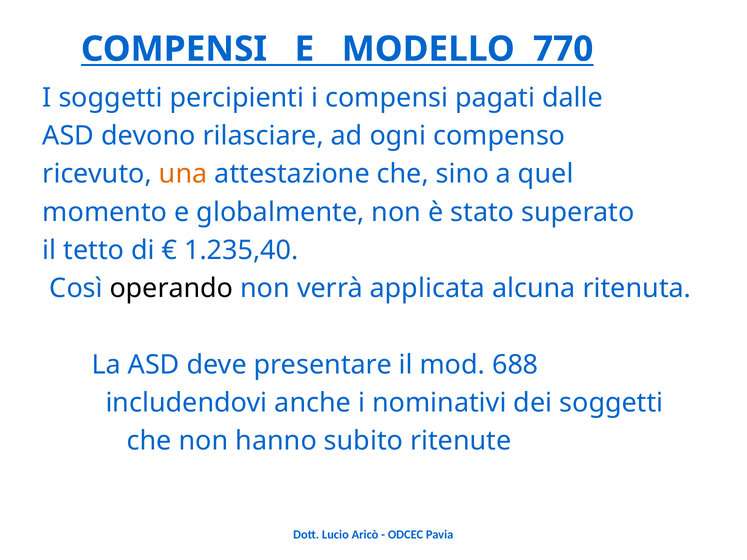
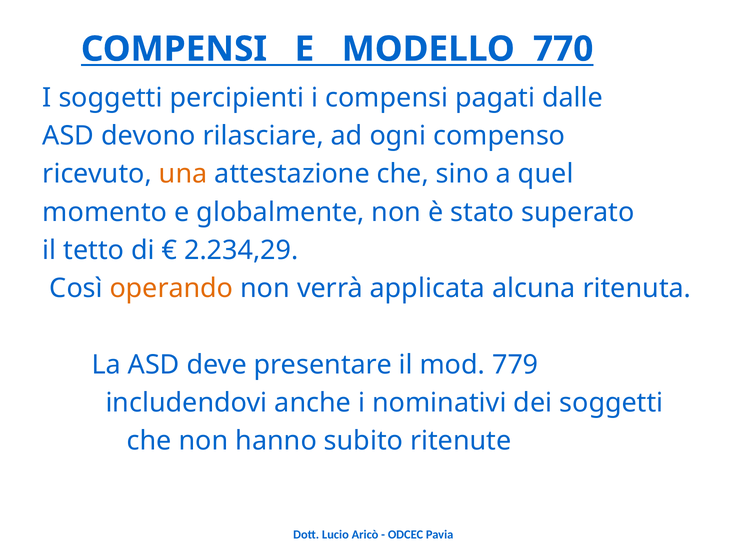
1.235,40: 1.235,40 -> 2.234,29 (241, 250)
operando colour: black -> orange (171, 289)
688: 688 -> 779 (515, 365)
